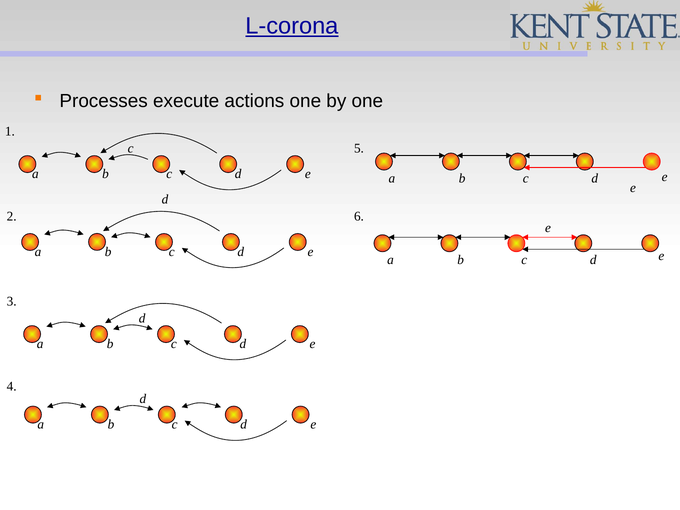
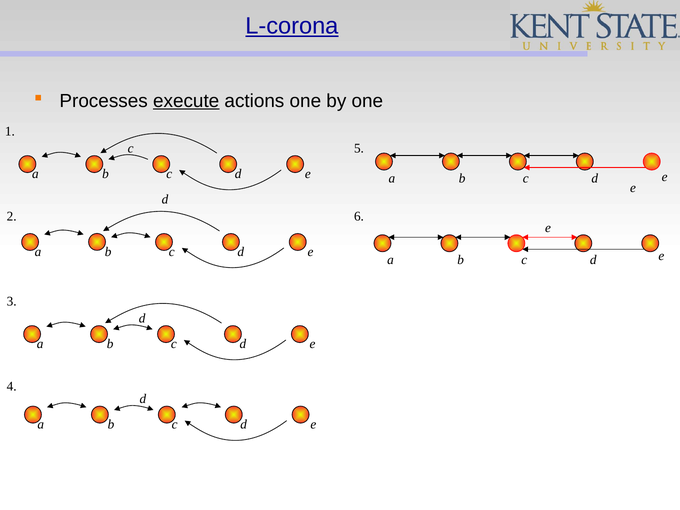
execute underline: none -> present (186, 101)
